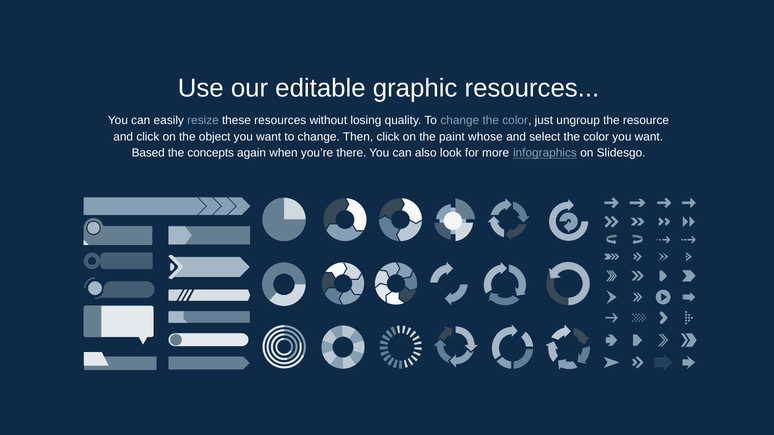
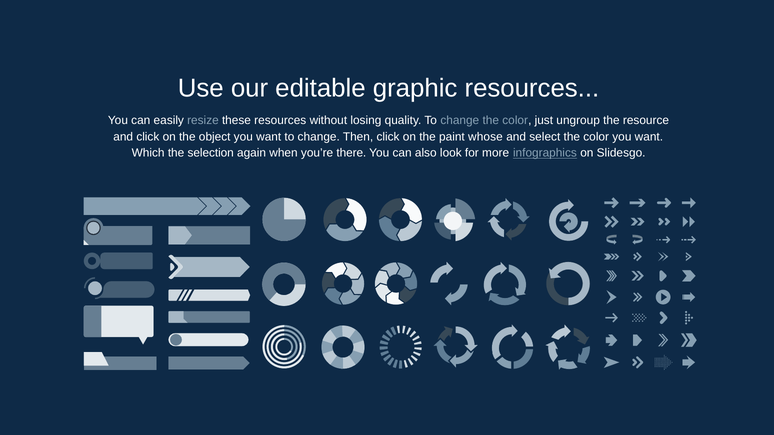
Based: Based -> Which (148, 153)
concepts: concepts -> selection (211, 153)
